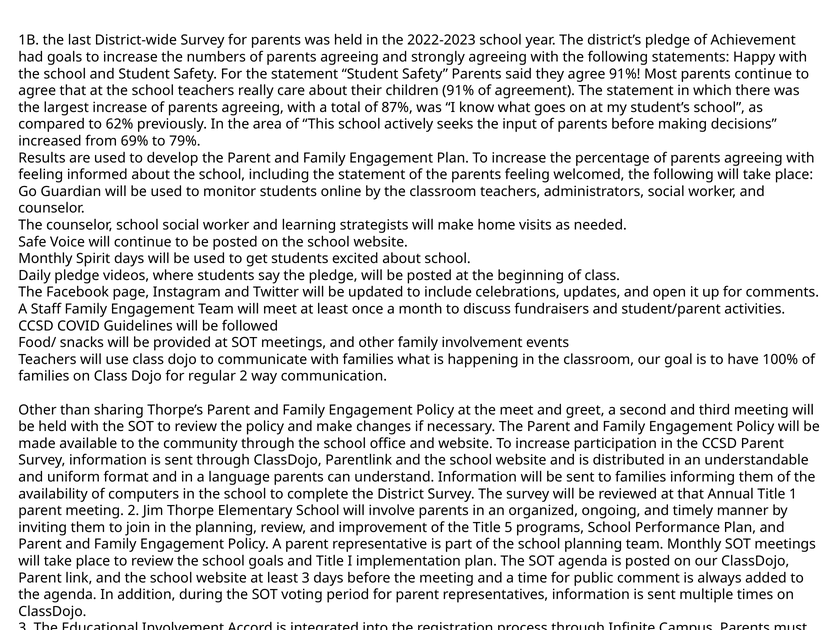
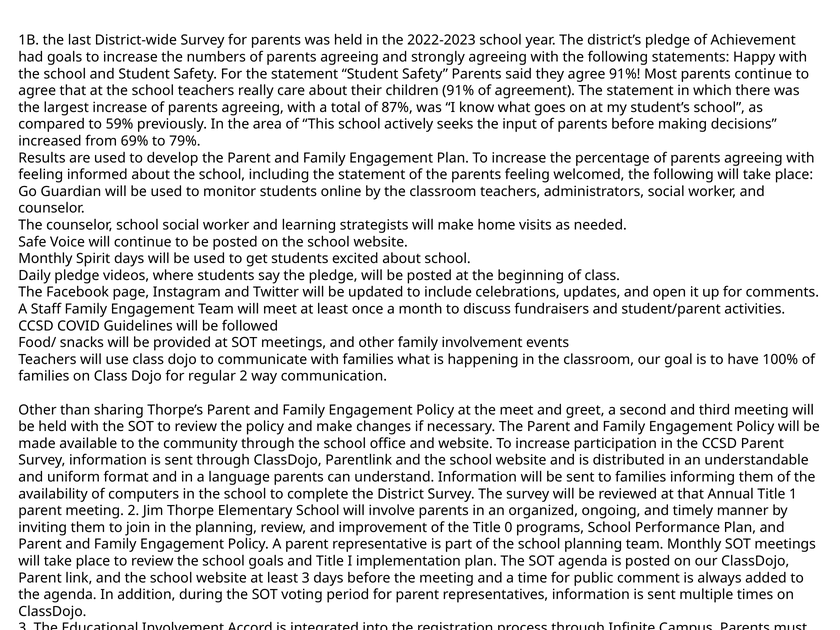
62%: 62% -> 59% (120, 124)
5: 5 -> 0 (508, 528)
